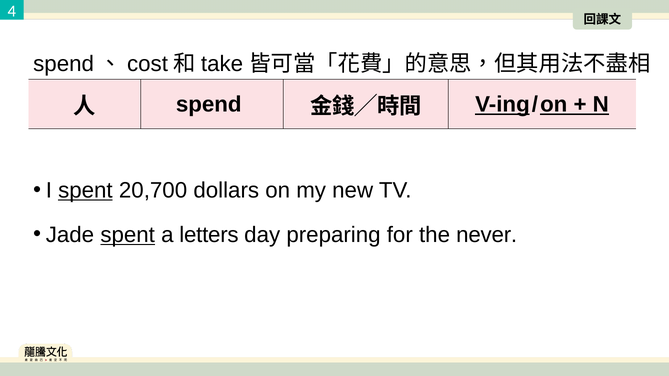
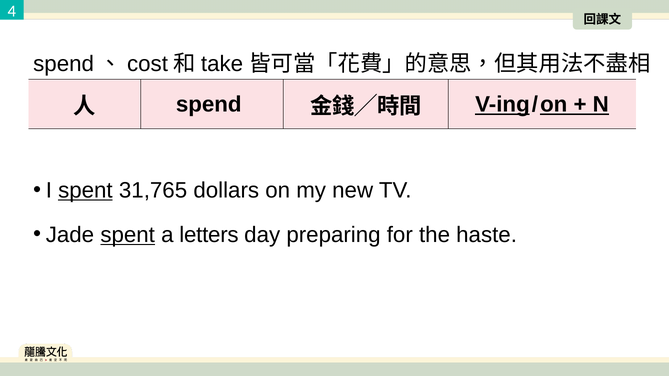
20,700: 20,700 -> 31,765 (153, 190)
never: never -> haste (487, 235)
